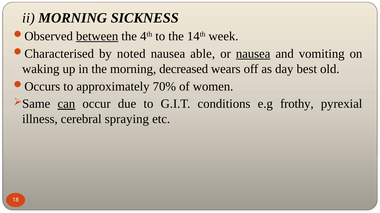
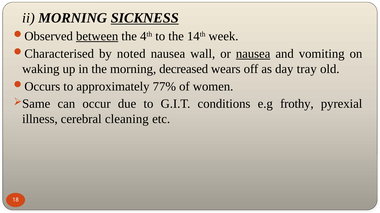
SICKNESS underline: none -> present (145, 18)
able: able -> wall (203, 54)
best: best -> tray (307, 69)
70%: 70% -> 77% (164, 87)
can underline: present -> none (66, 104)
spraying: spraying -> cleaning (127, 119)
